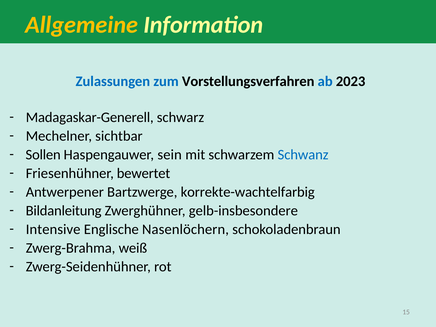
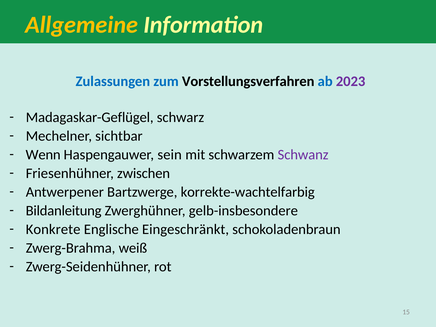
2023 colour: black -> purple (351, 81)
Madagaskar-Generell: Madagaskar-Generell -> Madagaskar-Geflügel (90, 117)
Sollen: Sollen -> Wenn (43, 155)
Schwanz colour: blue -> purple (303, 155)
bewertet: bewertet -> zwischen (144, 173)
Intensive: Intensive -> Konkrete (53, 229)
Nasenlöchern: Nasenlöchern -> Eingeschränkt (186, 229)
